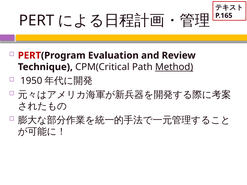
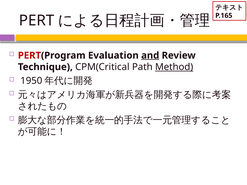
and underline: none -> present (150, 56)
